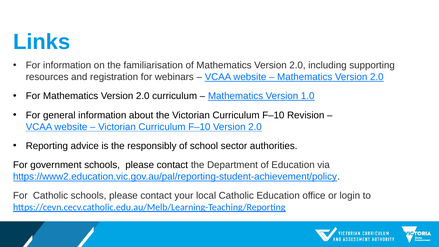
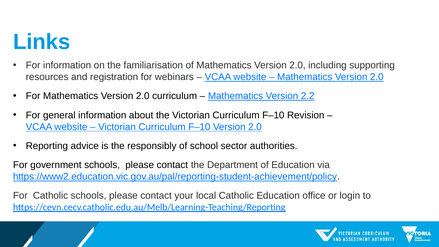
1.0: 1.0 -> 2.2 (308, 96)
